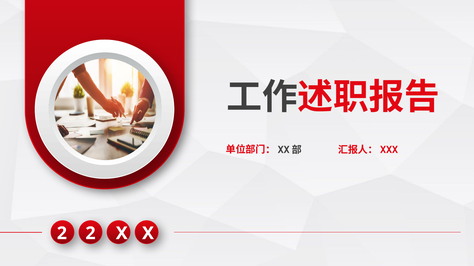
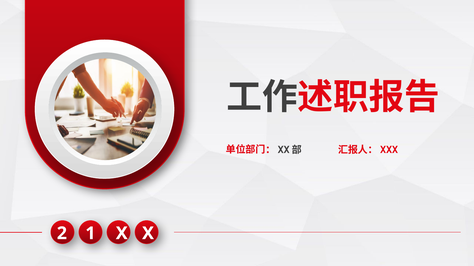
2 2: 2 -> 1 (90, 234)
